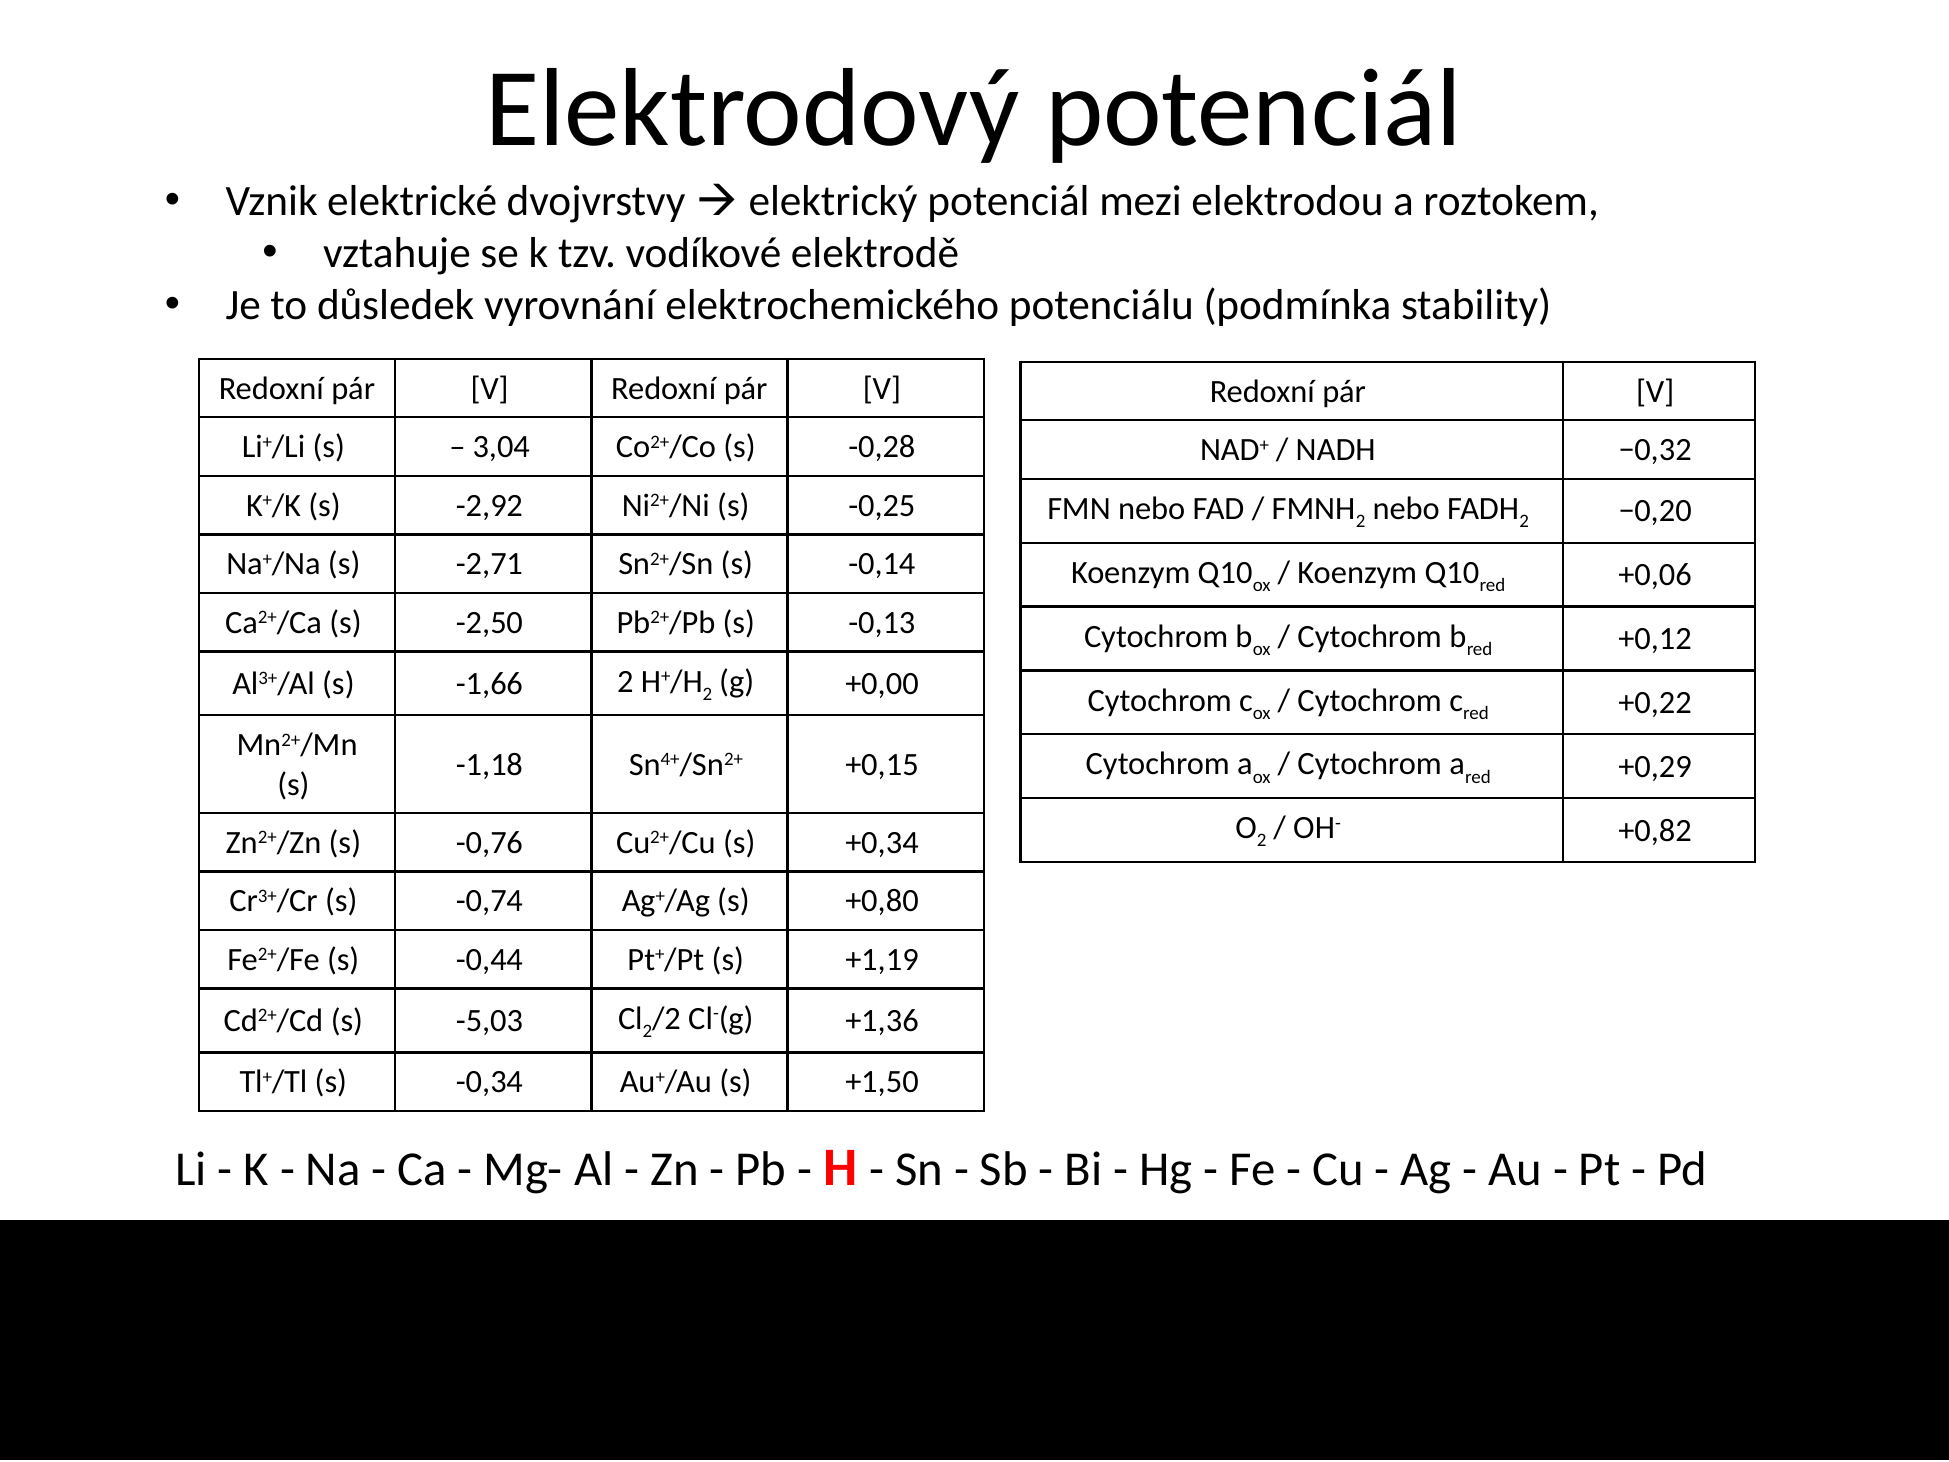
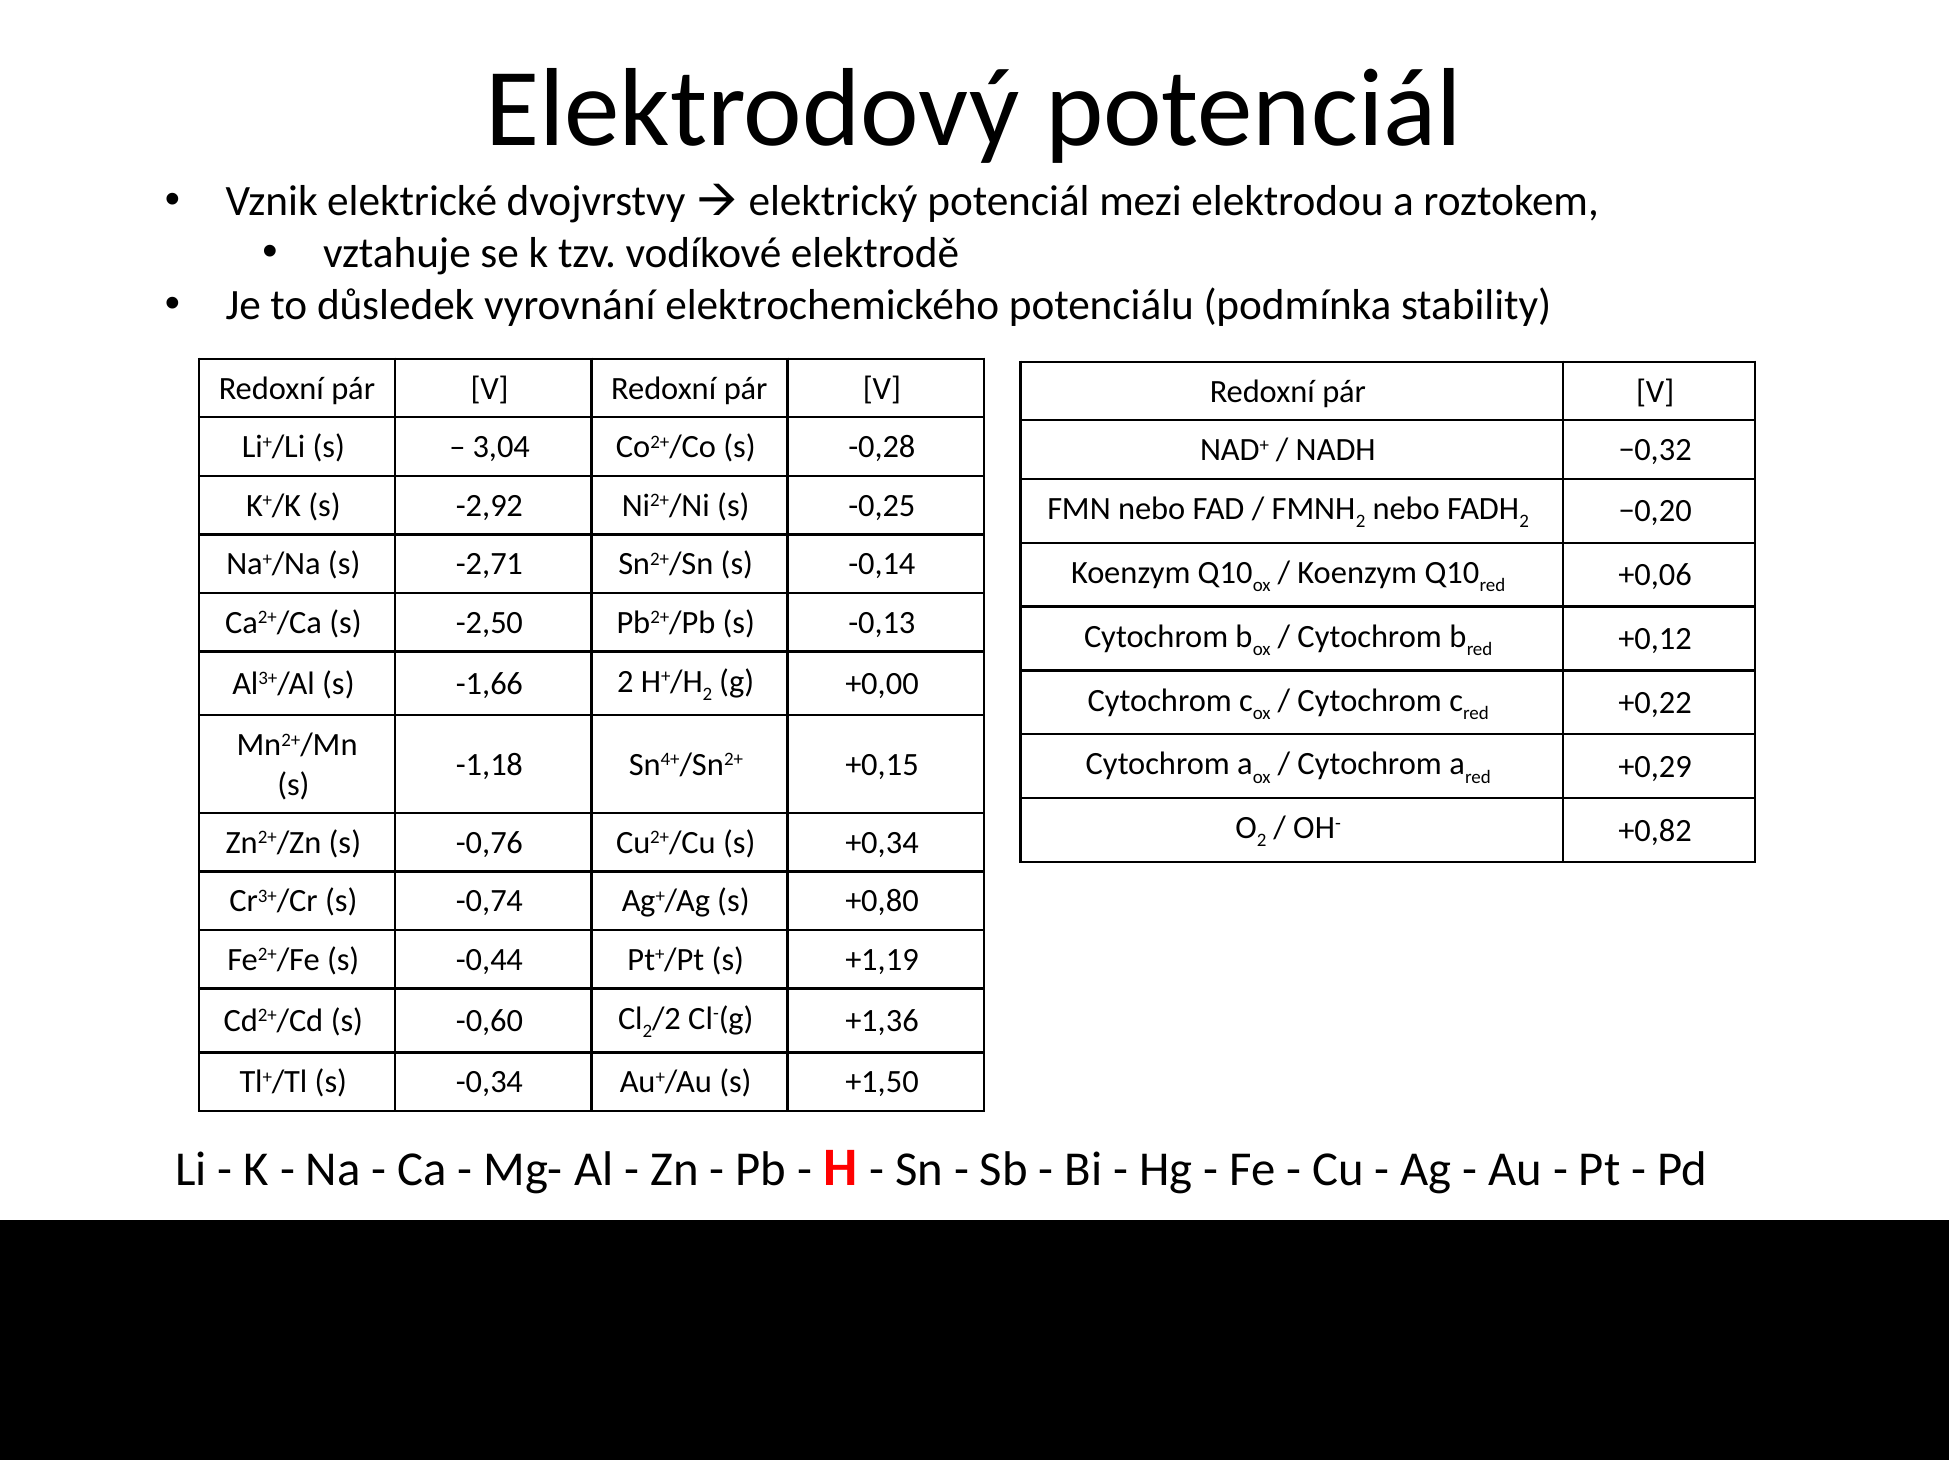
-5,03: -5,03 -> -0,60 (489, 1021)
